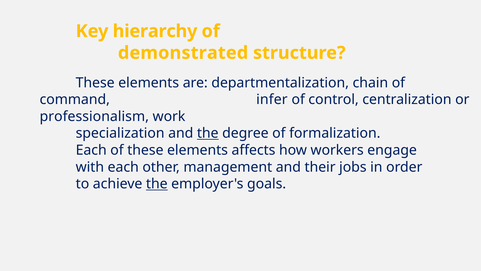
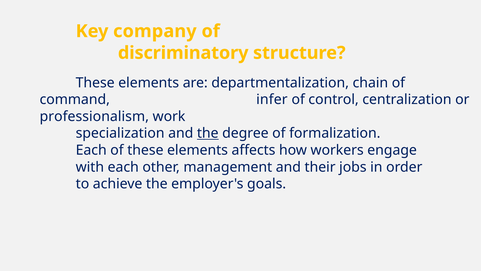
hierarchy: hierarchy -> company (155, 31)
demonstrated: demonstrated -> discriminatory (183, 53)
the underline: present -> none (157, 184)
